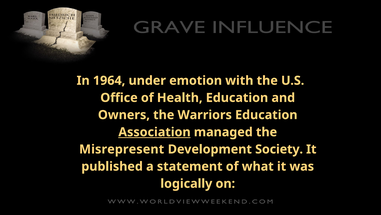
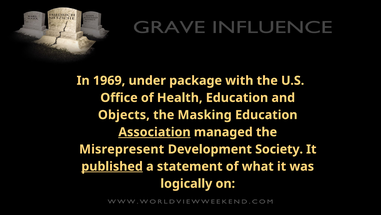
1964: 1964 -> 1969 (109, 80)
emotion: emotion -> package (196, 80)
Owners: Owners -> Objects (124, 115)
Warriors: Warriors -> Masking (205, 115)
published underline: none -> present (112, 166)
